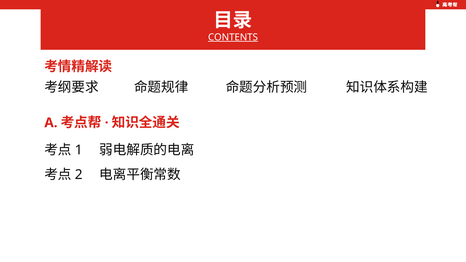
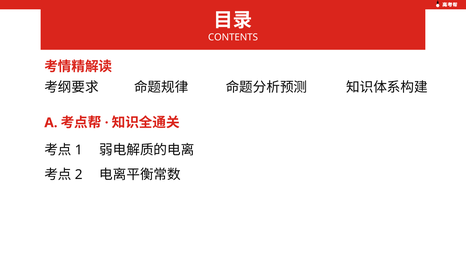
CONTENTS underline: present -> none (233, 37)
